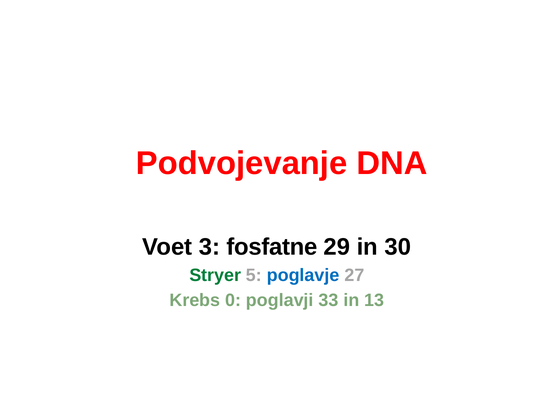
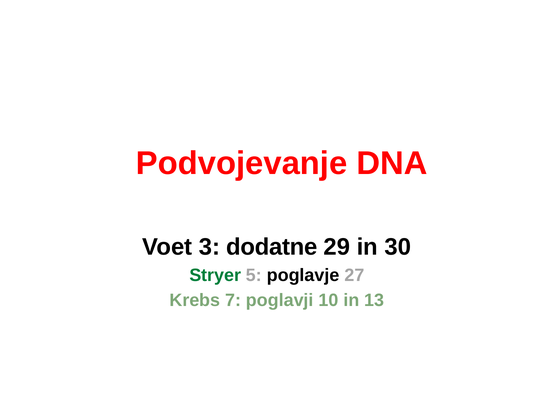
fosfatne: fosfatne -> dodatne (272, 247)
poglavje colour: blue -> black (303, 275)
0: 0 -> 7 (233, 300)
33: 33 -> 10 (329, 300)
